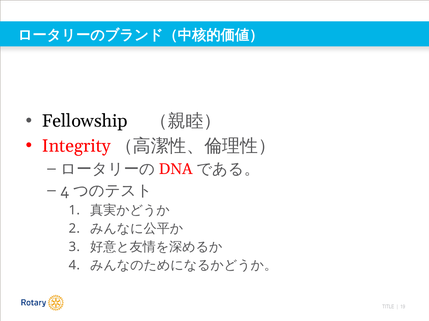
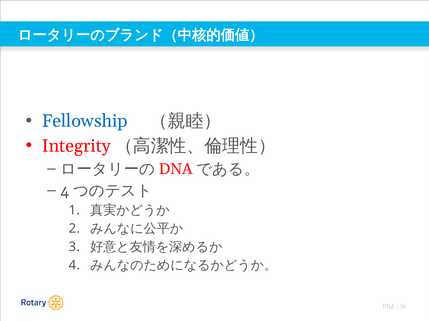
Fellowship colour: black -> blue (85, 121)
